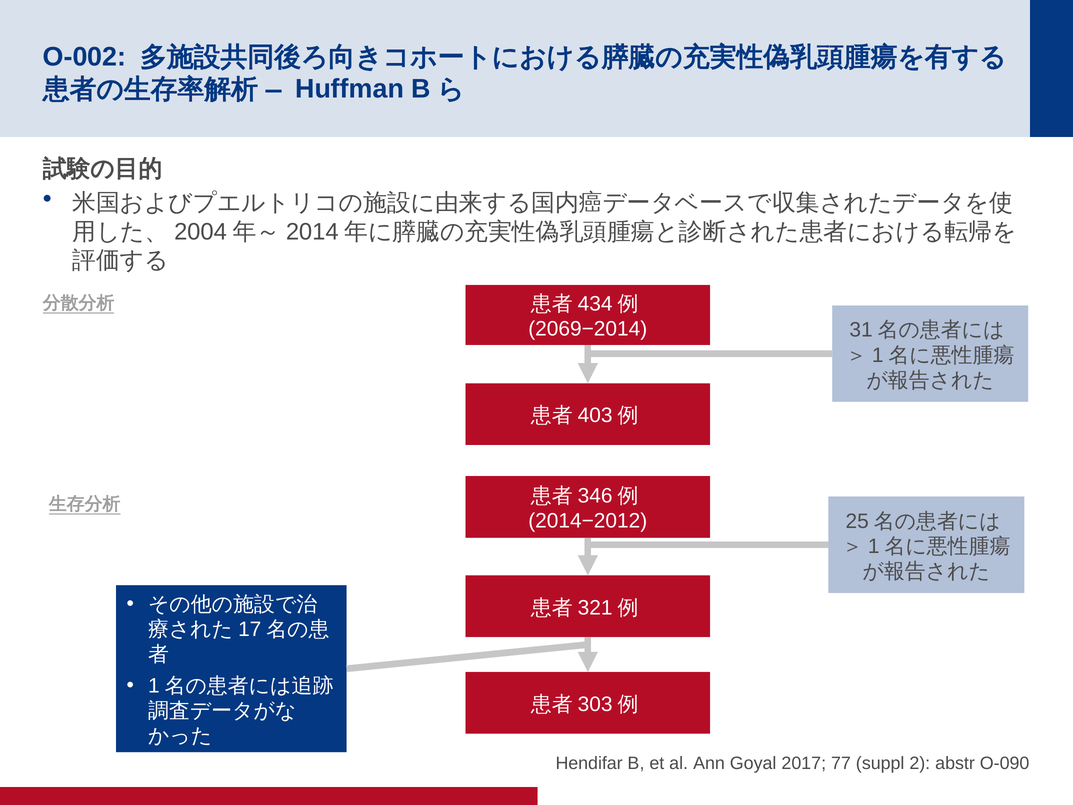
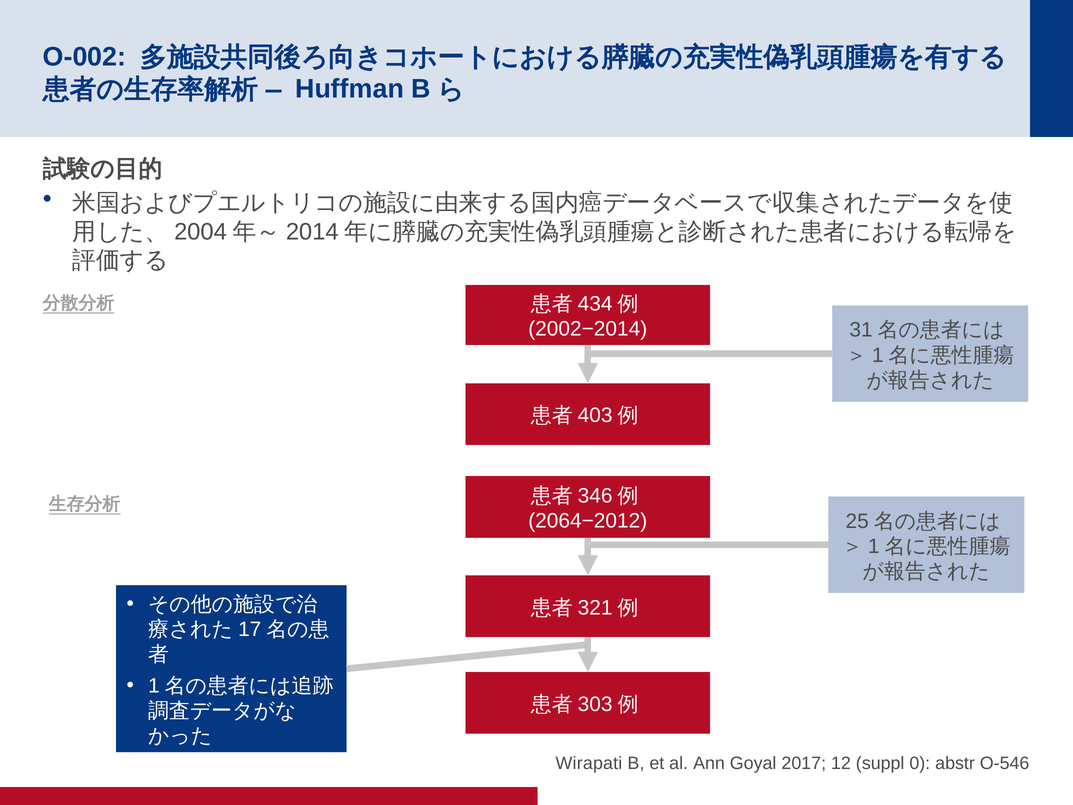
2069−2014: 2069−2014 -> 2002−2014 (588, 329)
2014−2012: 2014−2012 -> 2064−2012 (588, 521)
Hendifar: Hendifar -> Wirapati (589, 763)
77: 77 -> 12 (841, 763)
2: 2 -> 0 (920, 763)
O-090: O-090 -> O-546 (1005, 763)
